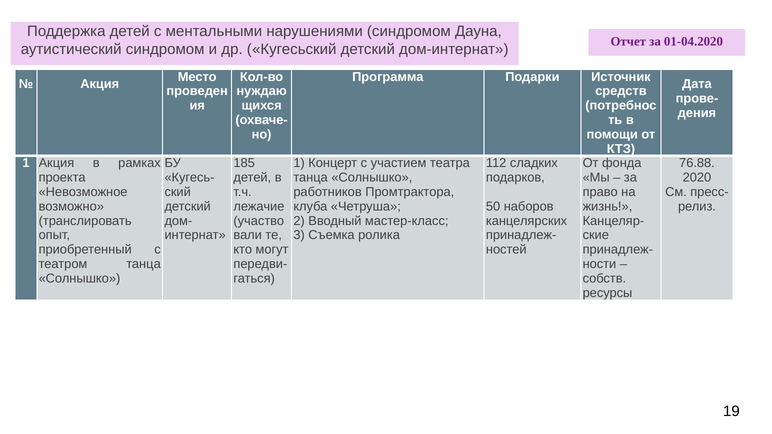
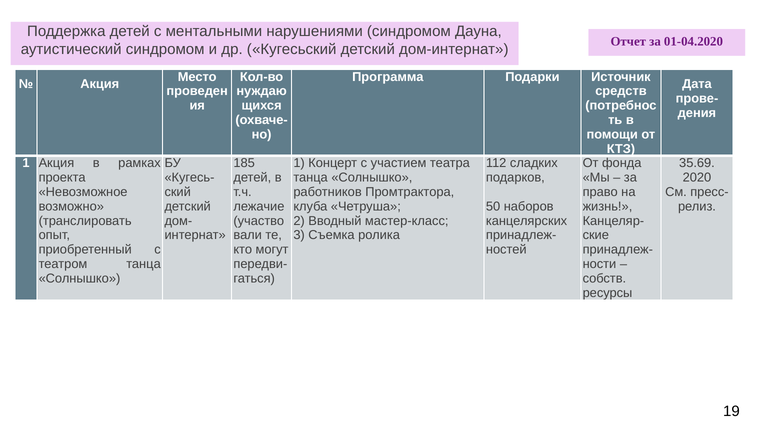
76.88: 76.88 -> 35.69 (697, 163)
